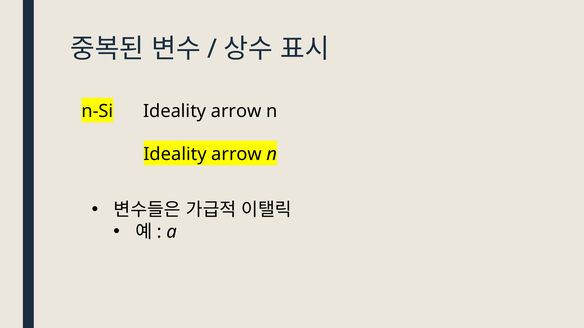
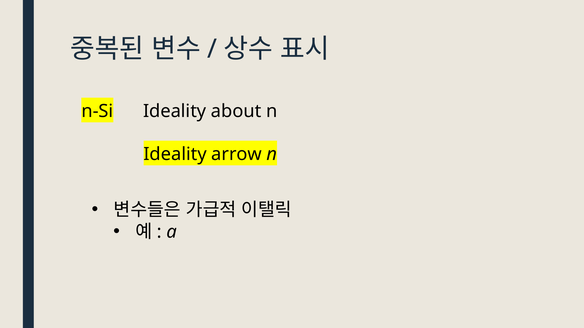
n-Si Ideality arrow: arrow -> about (236, 111)
